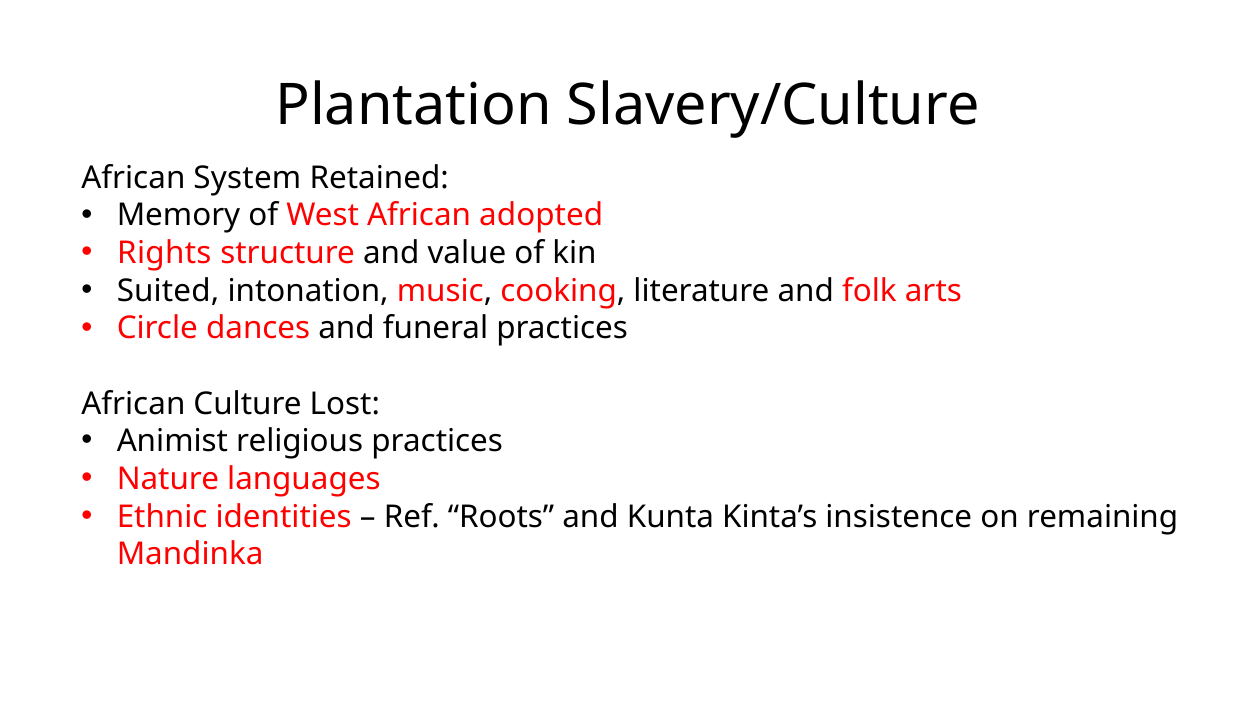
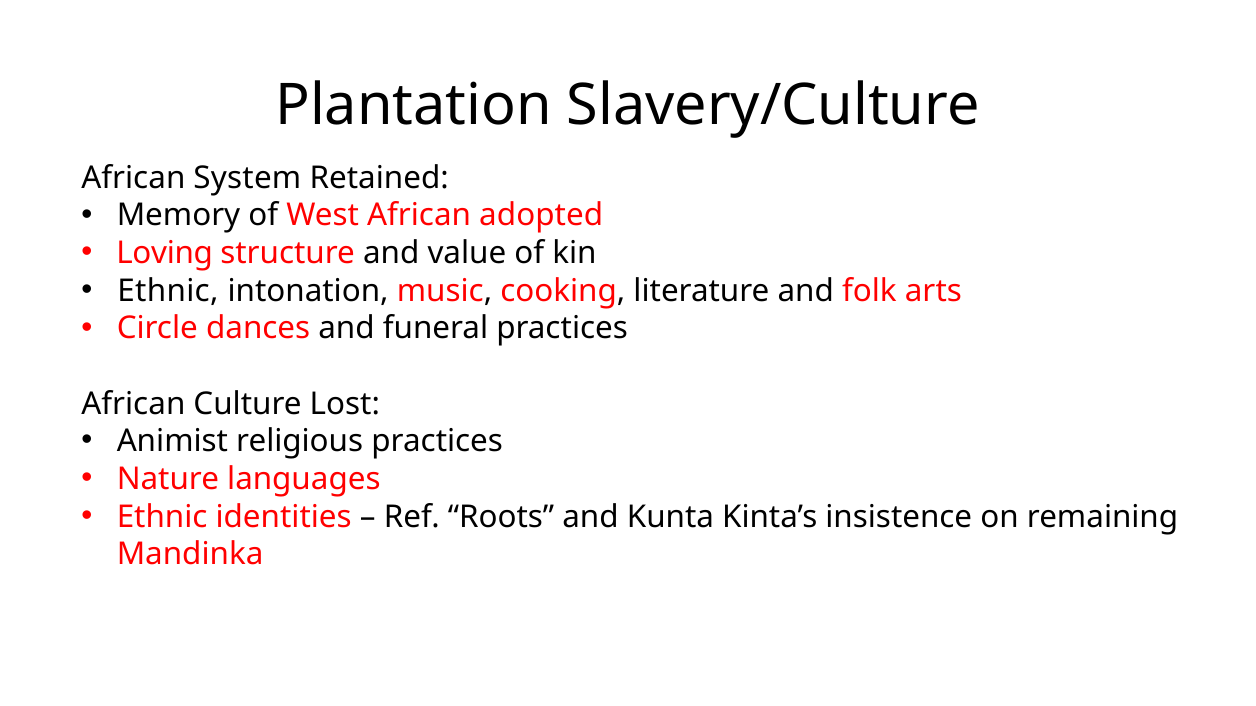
Rights: Rights -> Loving (165, 253)
Suited: Suited -> Ethnic (168, 291)
